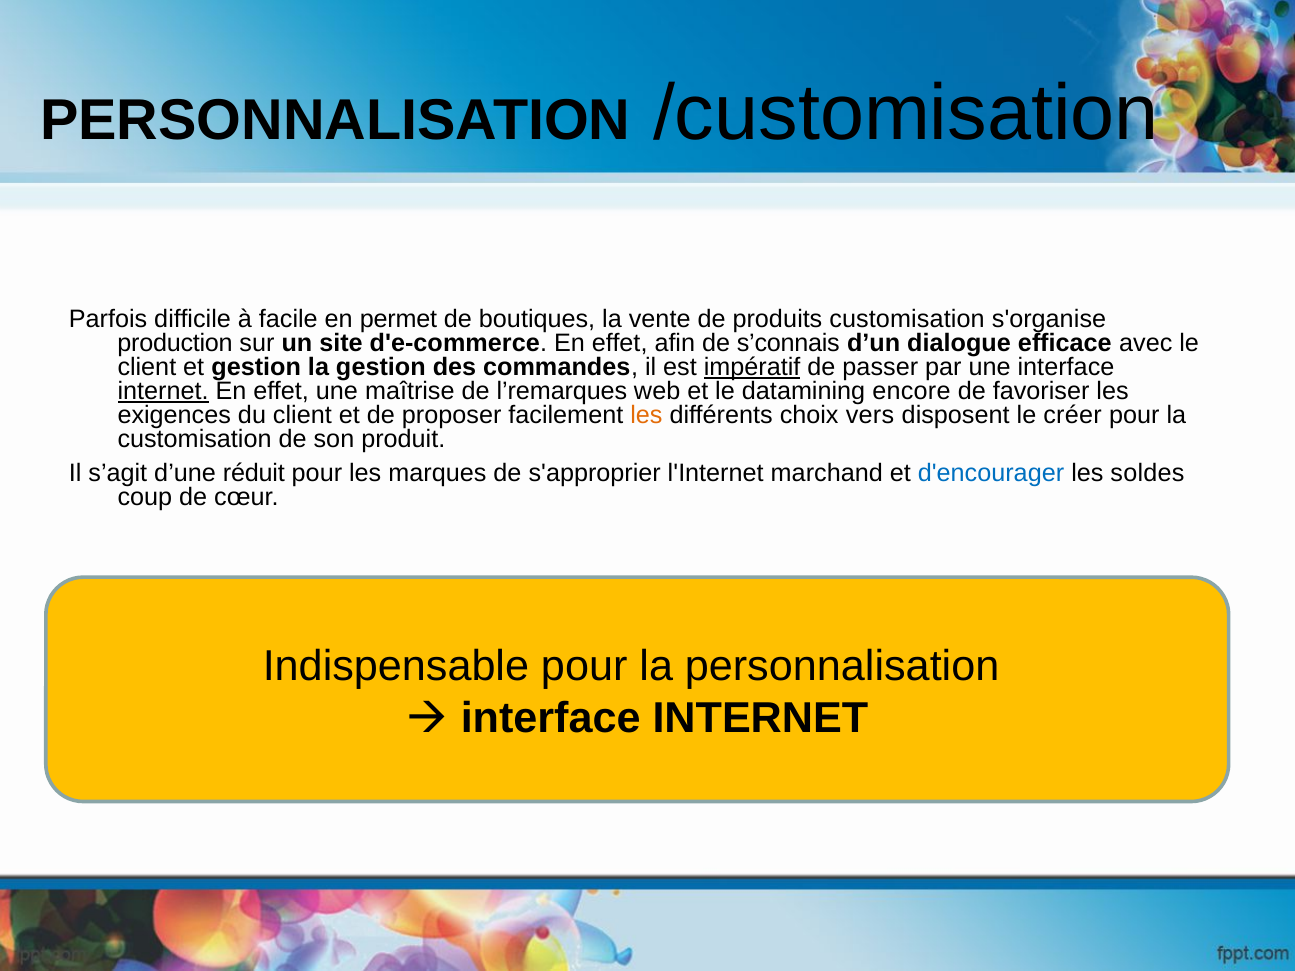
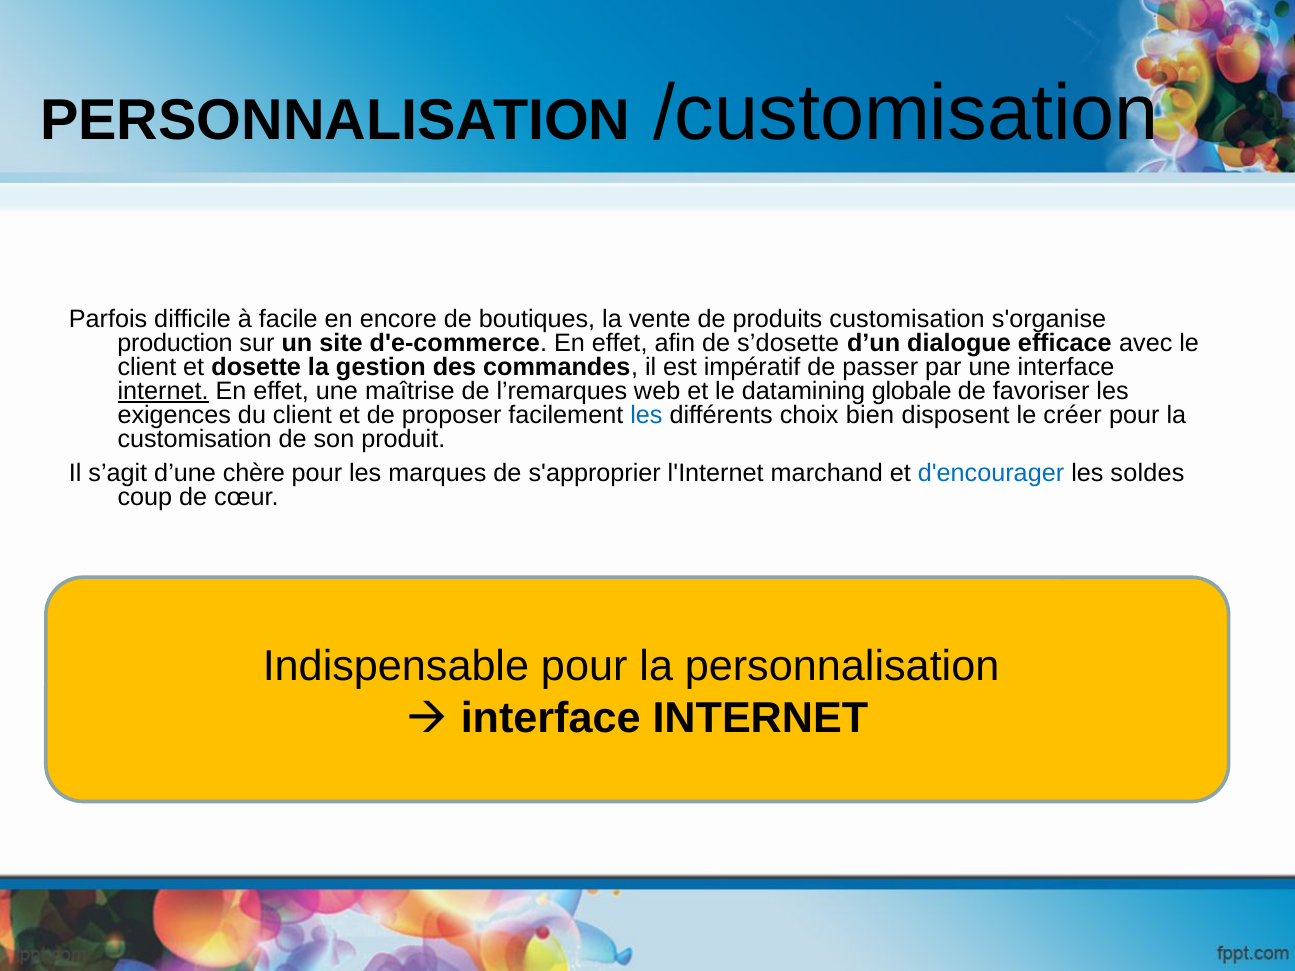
permet: permet -> encore (398, 319)
s’connais: s’connais -> s’dosette (788, 343)
et gestion: gestion -> dosette (256, 367)
impératif underline: present -> none (752, 367)
encore: encore -> globale (912, 391)
les colour: orange -> blue (646, 416)
vers: vers -> bien (870, 416)
réduit: réduit -> chère (254, 473)
